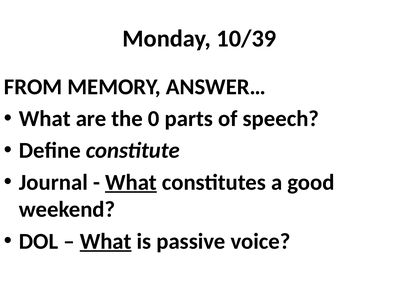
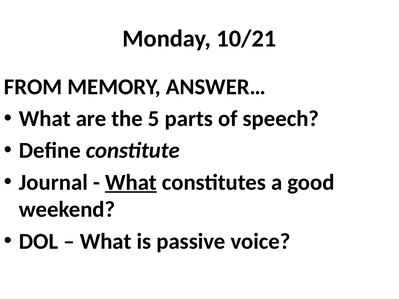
10/39: 10/39 -> 10/21 (246, 39)
0: 0 -> 5 (154, 119)
What underline: present -> none (106, 241)
